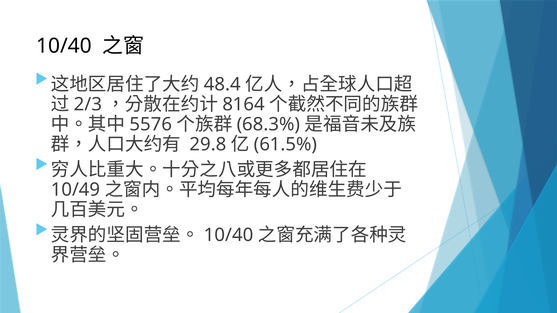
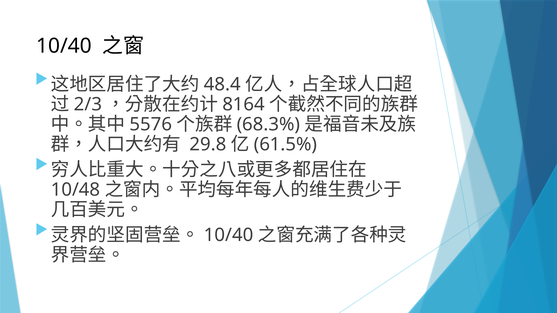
10/49: 10/49 -> 10/48 (75, 190)
